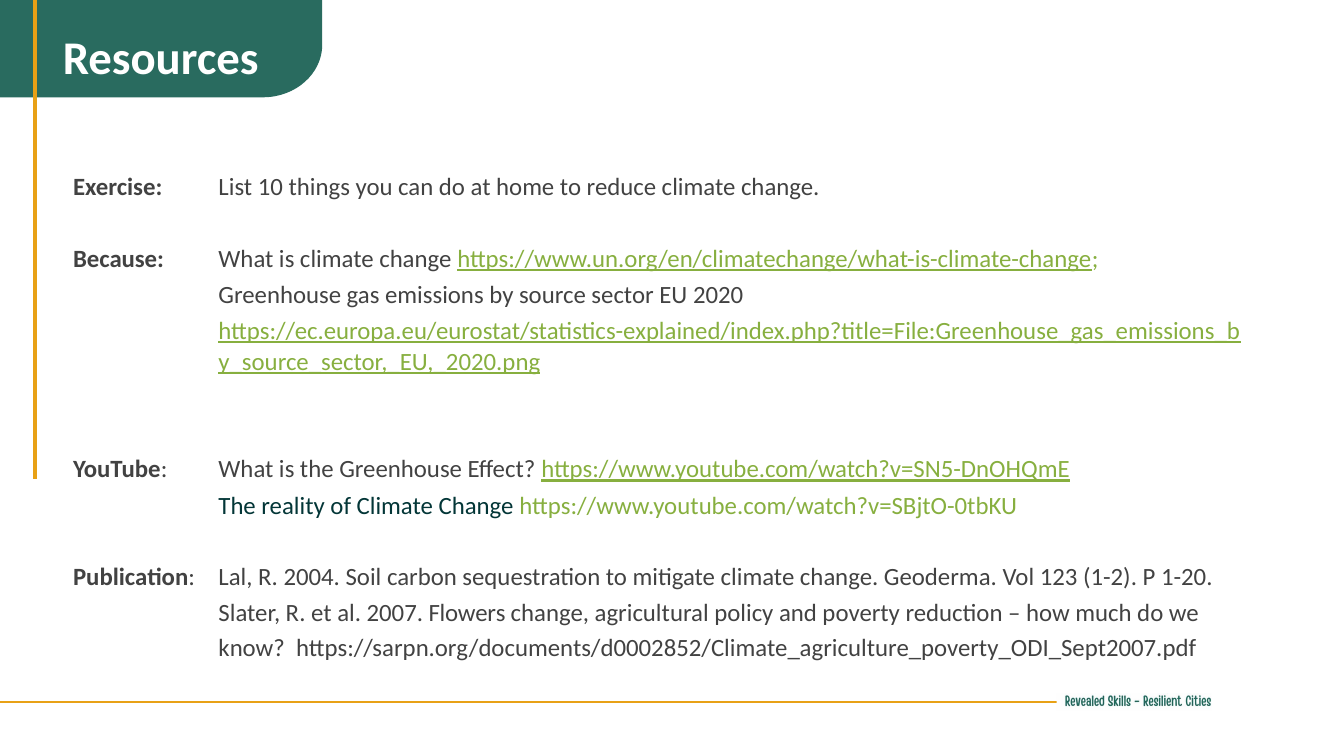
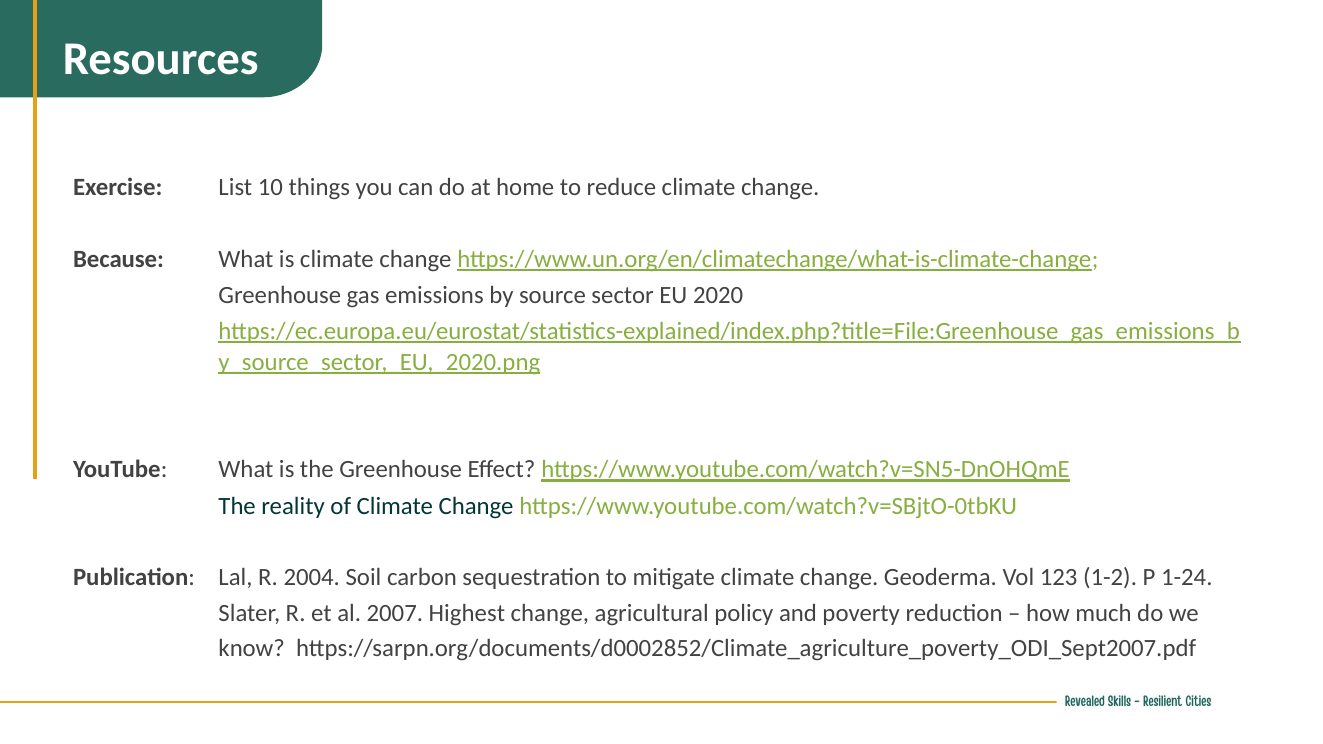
1-20: 1-20 -> 1-24 (1187, 577)
Flowers: Flowers -> Highest (467, 613)
